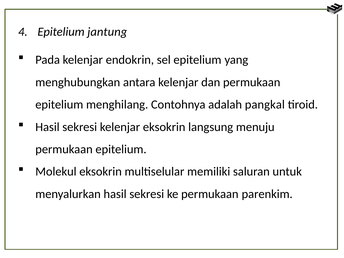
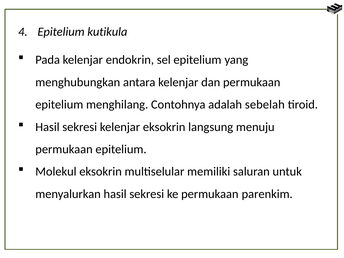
jantung: jantung -> kutikula (107, 32)
pangkal: pangkal -> sebelah (265, 105)
